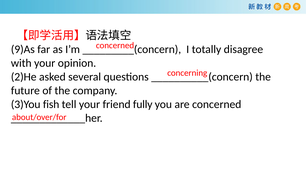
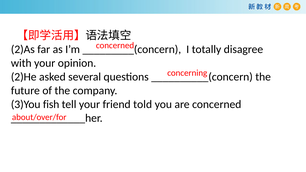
9)As: 9)As -> 2)As (23, 49)
fully: fully -> told (143, 104)
